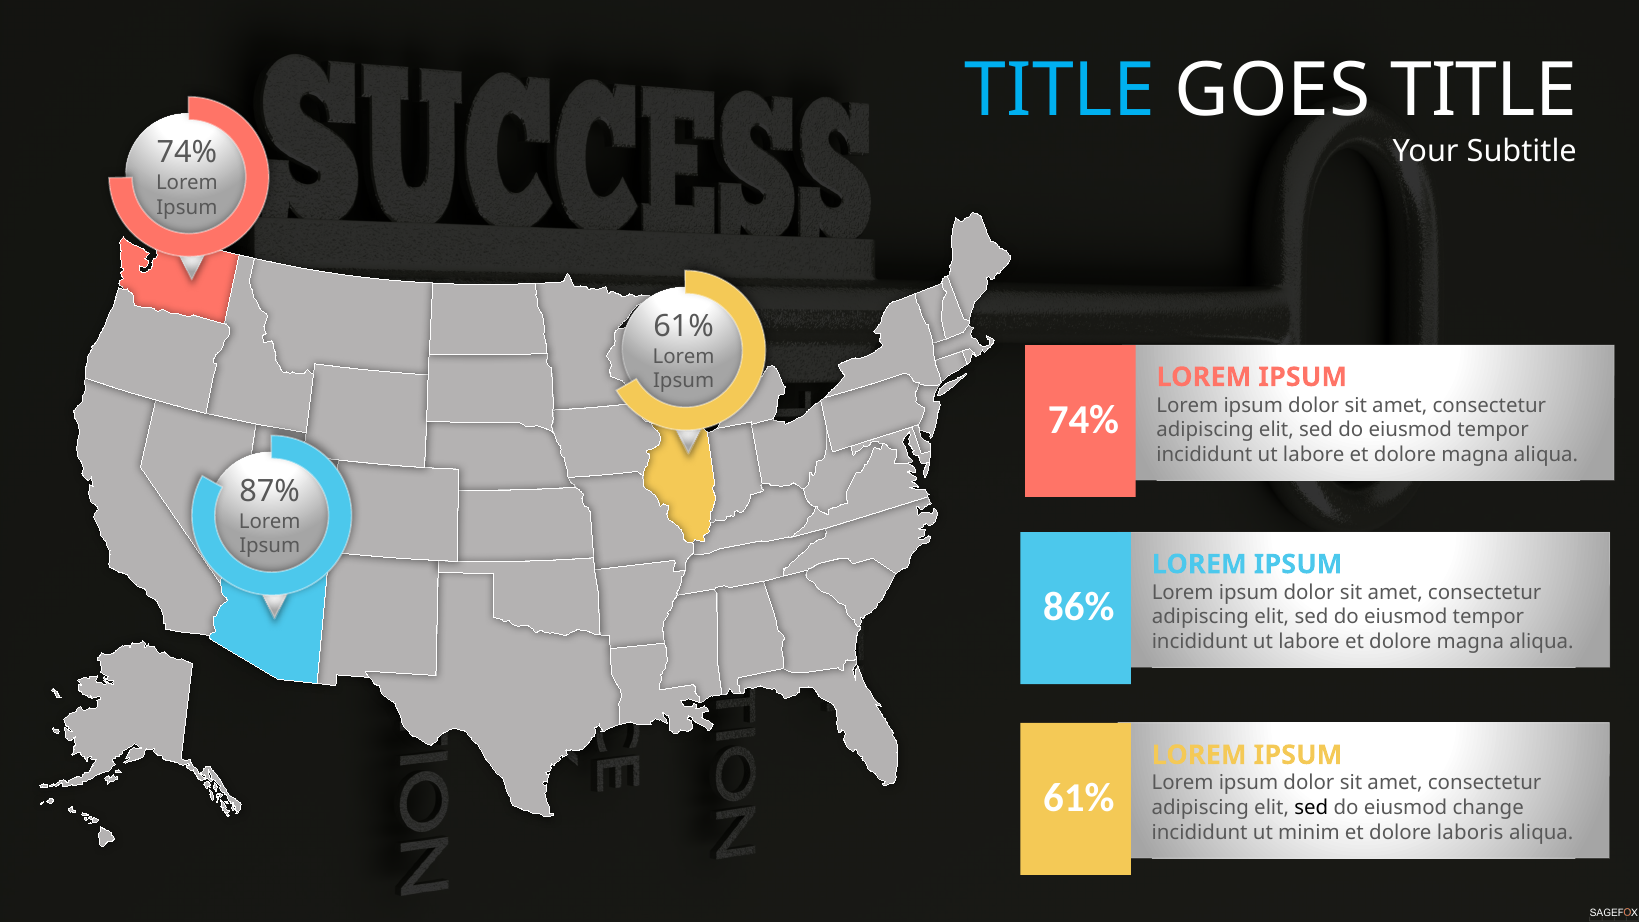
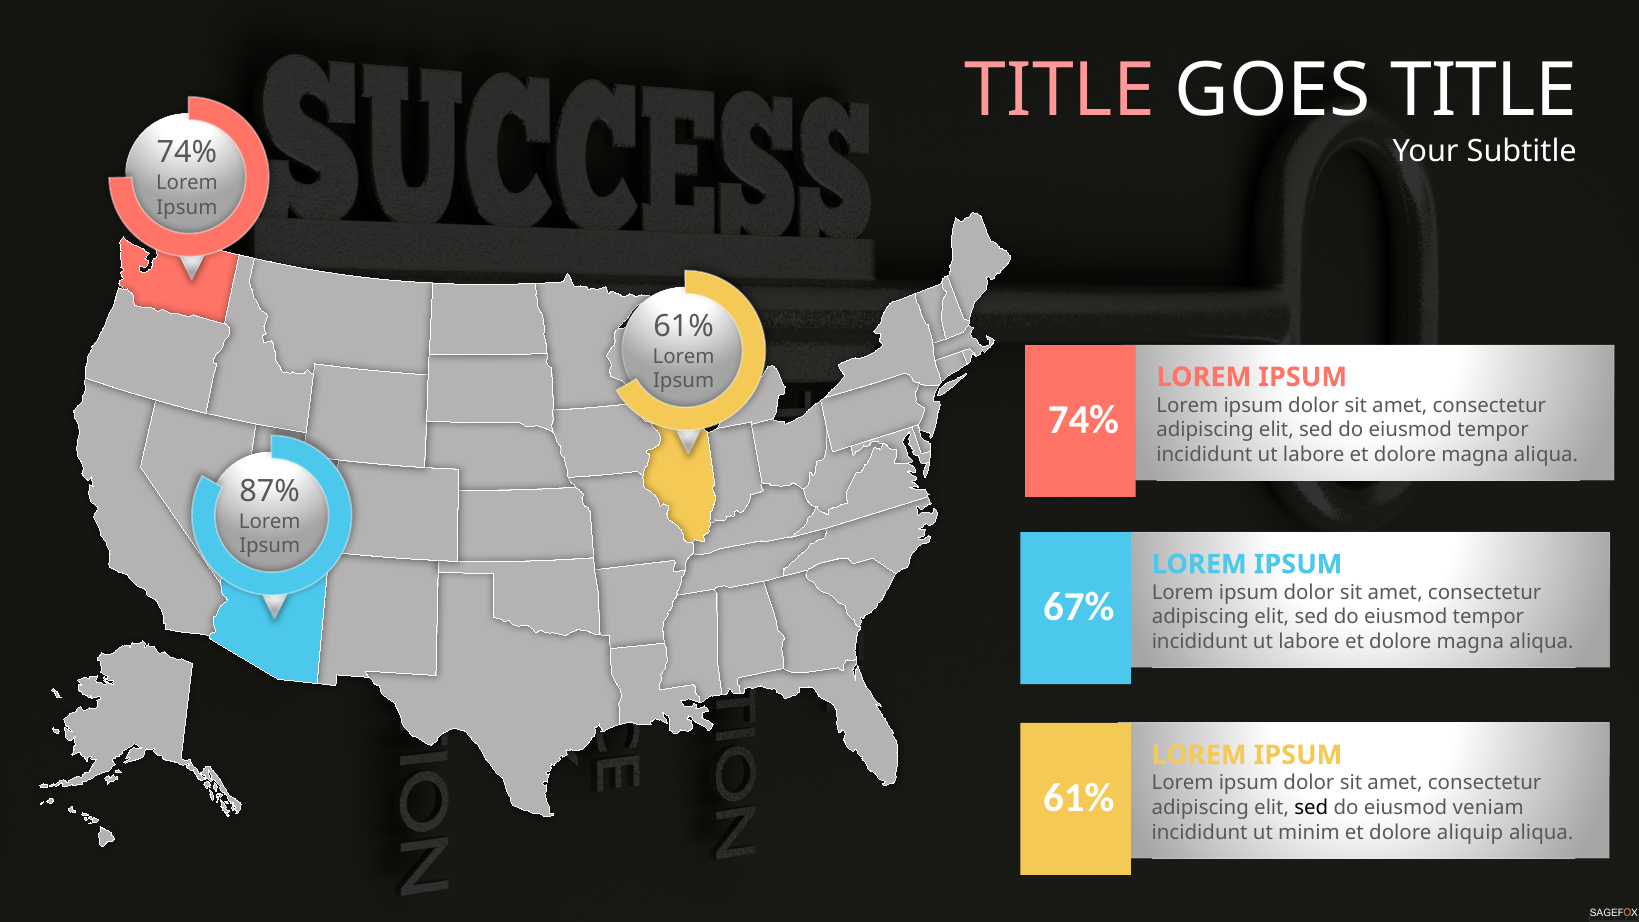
TITLE colour: light blue -> pink (1060, 91)
86%: 86% -> 67% (1079, 607)
change: change -> veniam (1488, 808)
laboris: laboris -> aliquip (1470, 832)
